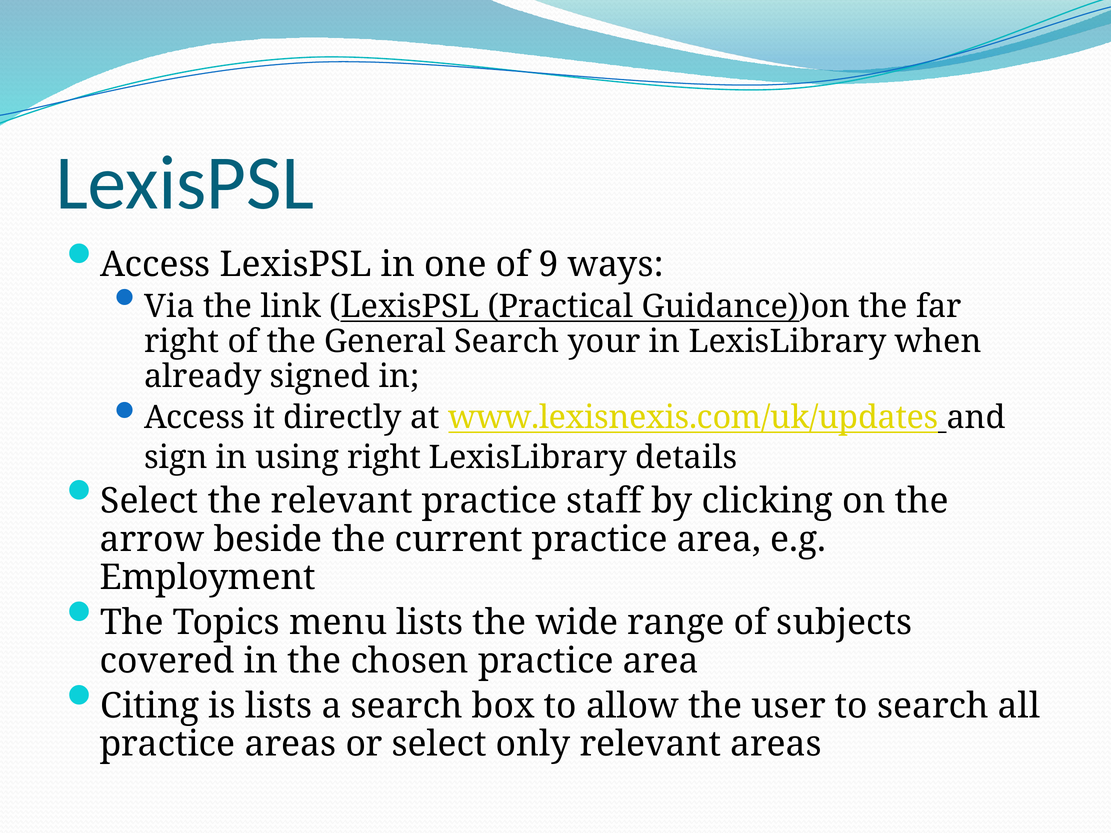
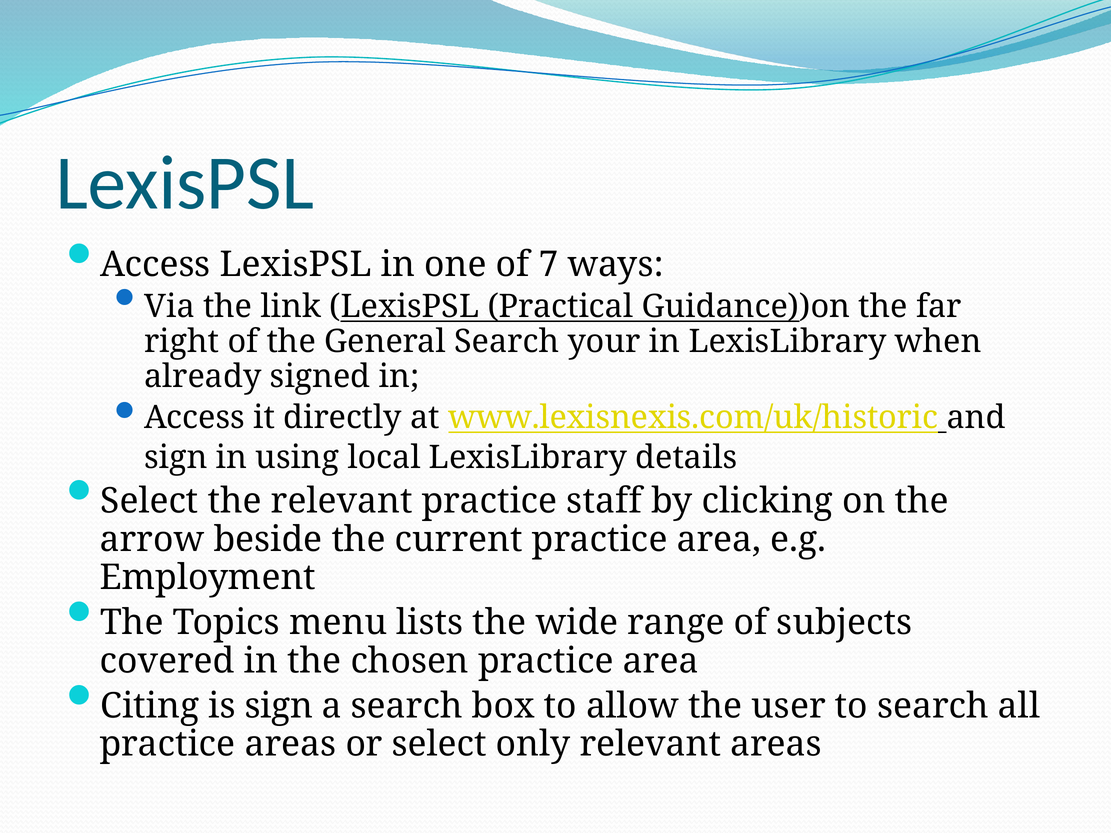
9: 9 -> 7 (548, 264)
www.lexisnexis.com/uk/updates: www.lexisnexis.com/uk/updates -> www.lexisnexis.com/uk/historic (693, 418)
using right: right -> local (384, 457)
is lists: lists -> sign (279, 706)
